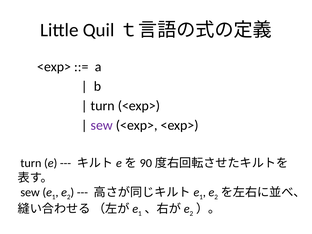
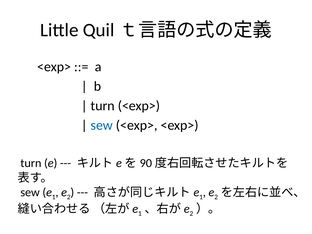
sew colour: purple -> blue (102, 125)
